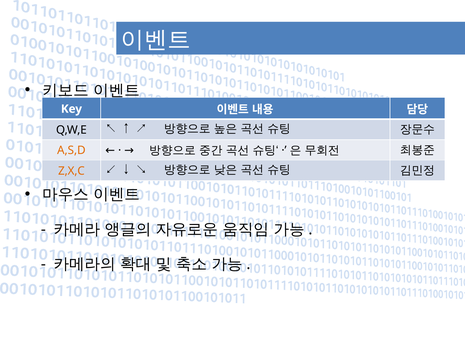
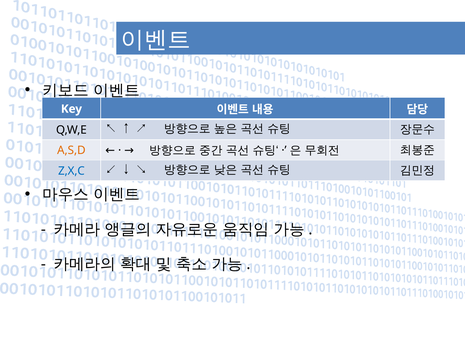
Z,X,C colour: orange -> blue (71, 171)
